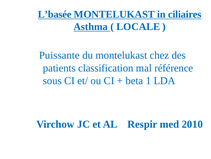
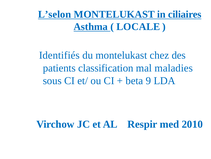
L’basée: L’basée -> L’selon (55, 14)
Puissante: Puissante -> Identifiés (59, 55)
référence: référence -> maladies (174, 68)
1: 1 -> 9 (148, 80)
